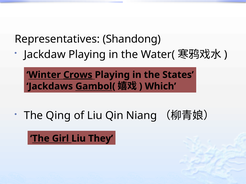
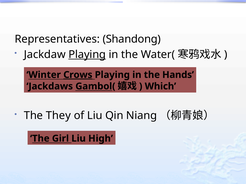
Playing underline: none -> present (87, 55)
States: States -> Hands (178, 75)
Qing: Qing -> They (58, 116)
They: They -> High (101, 139)
